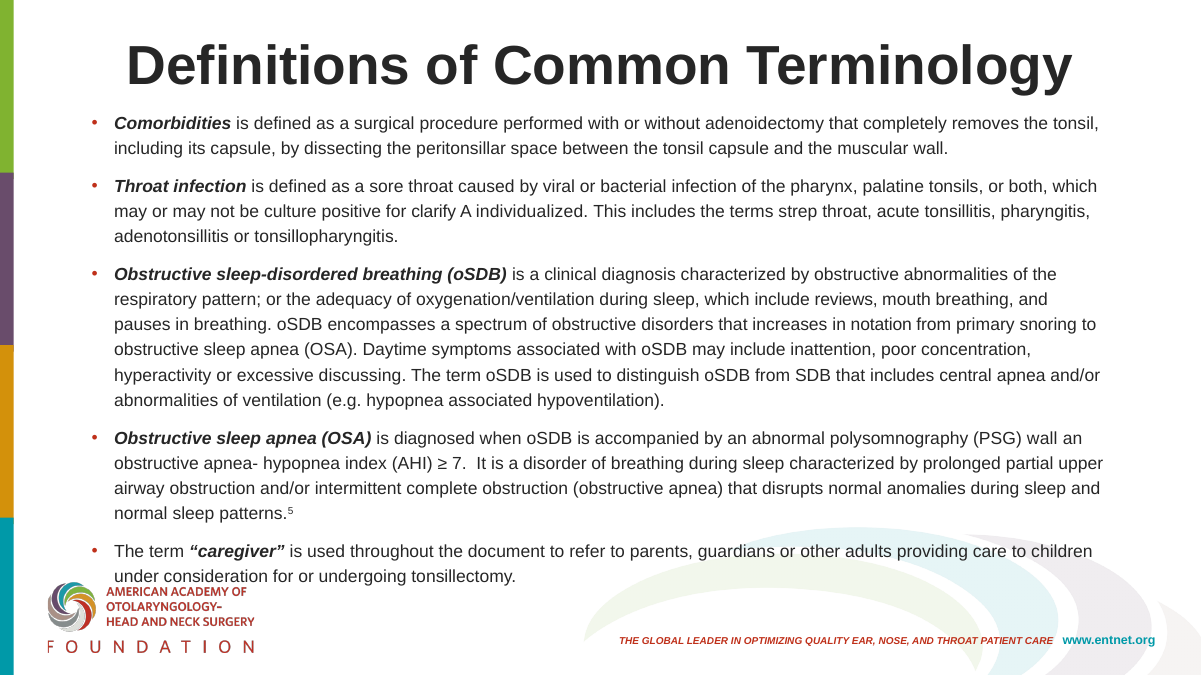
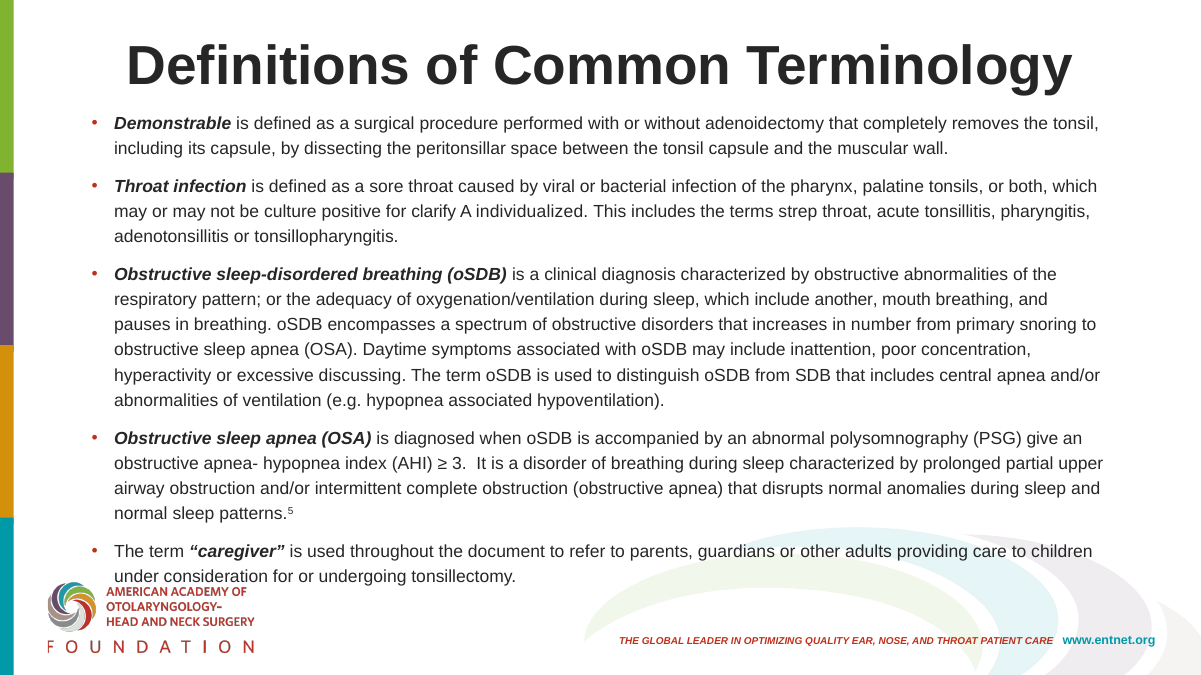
Comorbidities: Comorbidities -> Demonstrable (173, 124)
reviews: reviews -> another (846, 300)
notation: notation -> number (881, 325)
PSG wall: wall -> give (1042, 439)
7: 7 -> 3 (459, 464)
